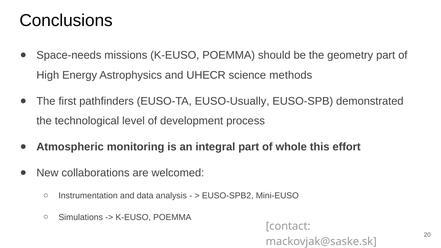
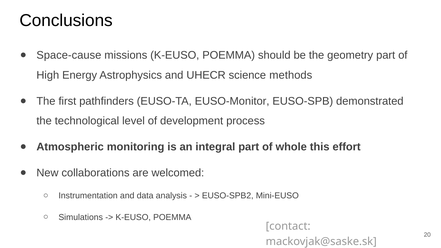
Space-needs: Space-needs -> Space-cause (69, 55)
EUSO-Usually: EUSO-Usually -> EUSO-Monitor (232, 101)
